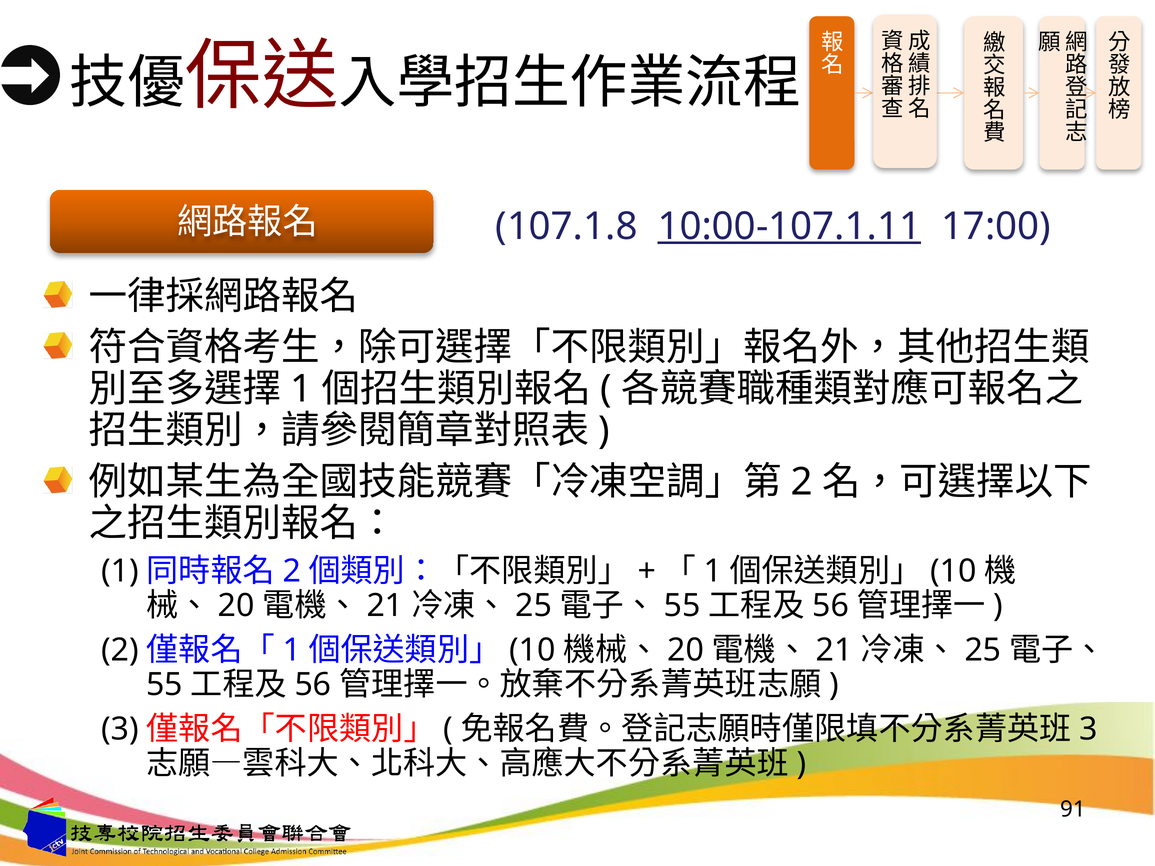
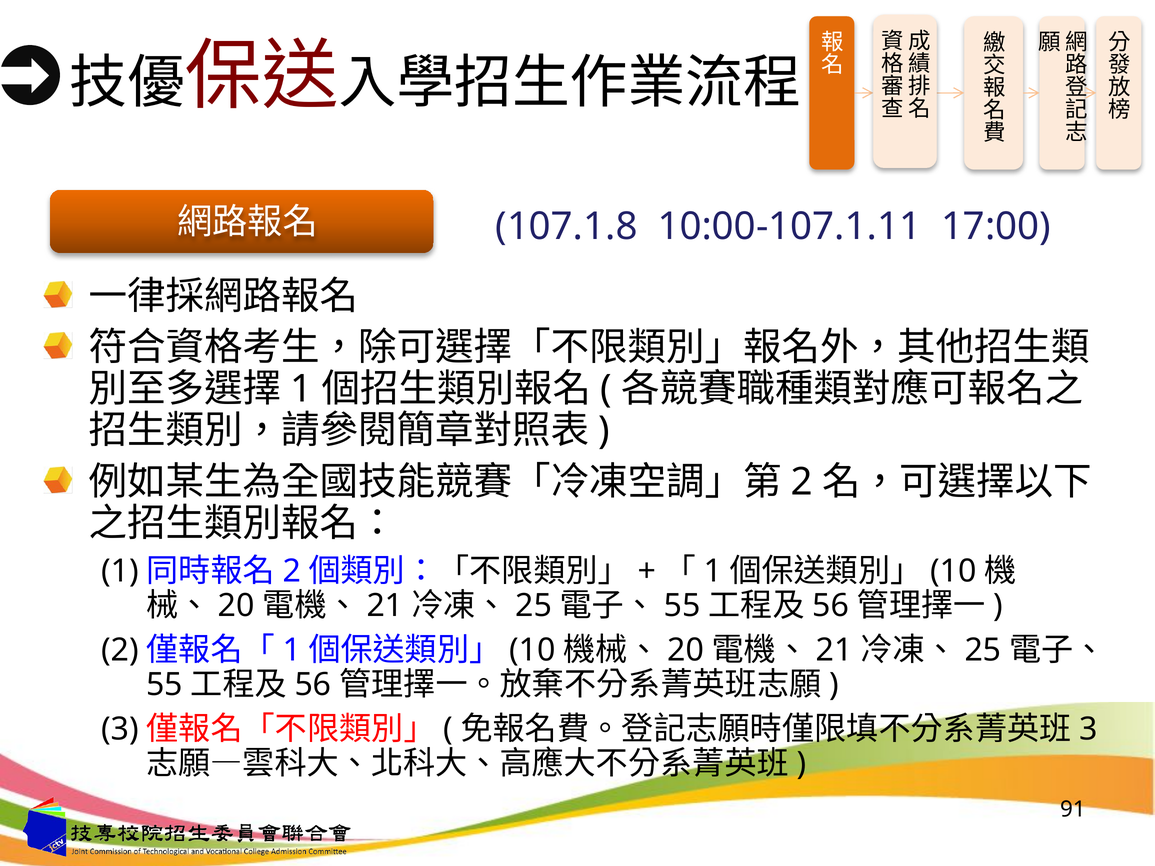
10:00-107.1.11 underline: present -> none (789, 226)
